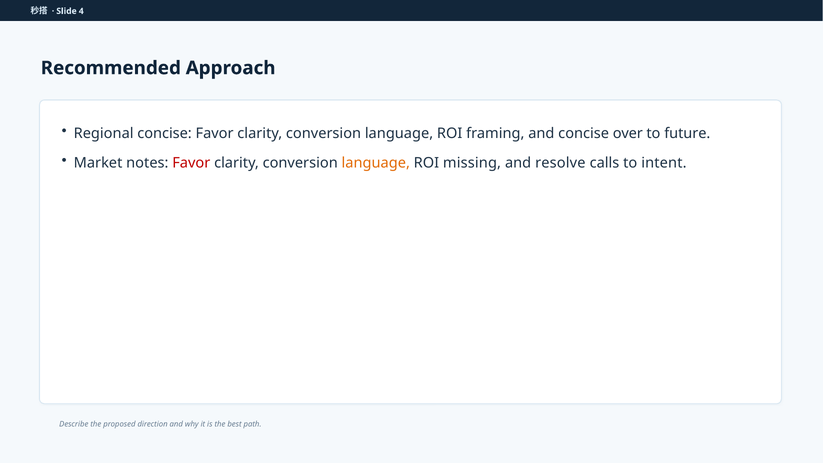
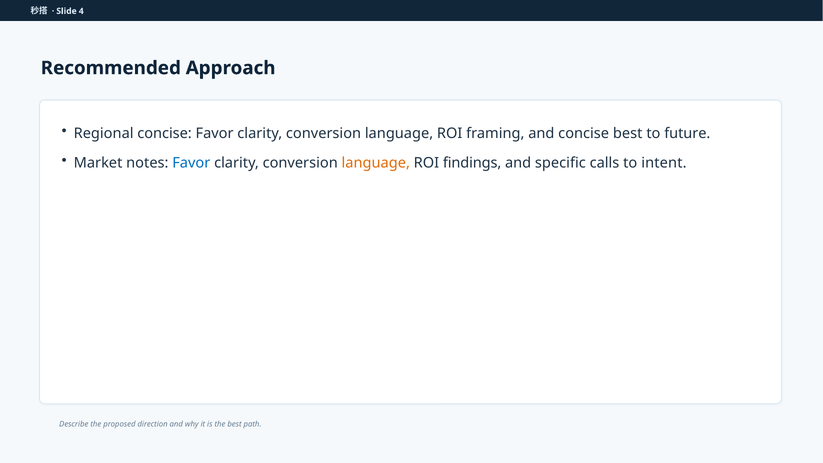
concise over: over -> best (628, 133)
Favor colour: red -> blue (191, 163)
missing: missing -> findings (472, 163)
resolve: resolve -> specific (560, 163)
